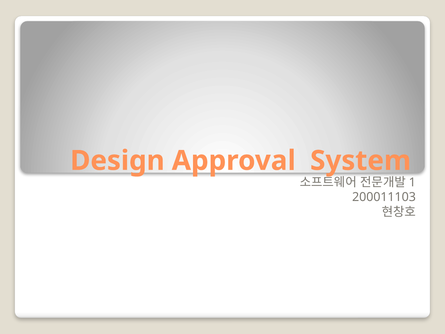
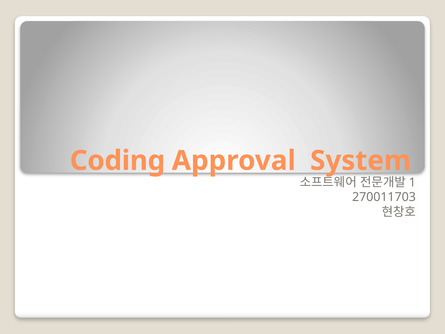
Design: Design -> Coding (117, 161)
200011103: 200011103 -> 270011703 (384, 197)
